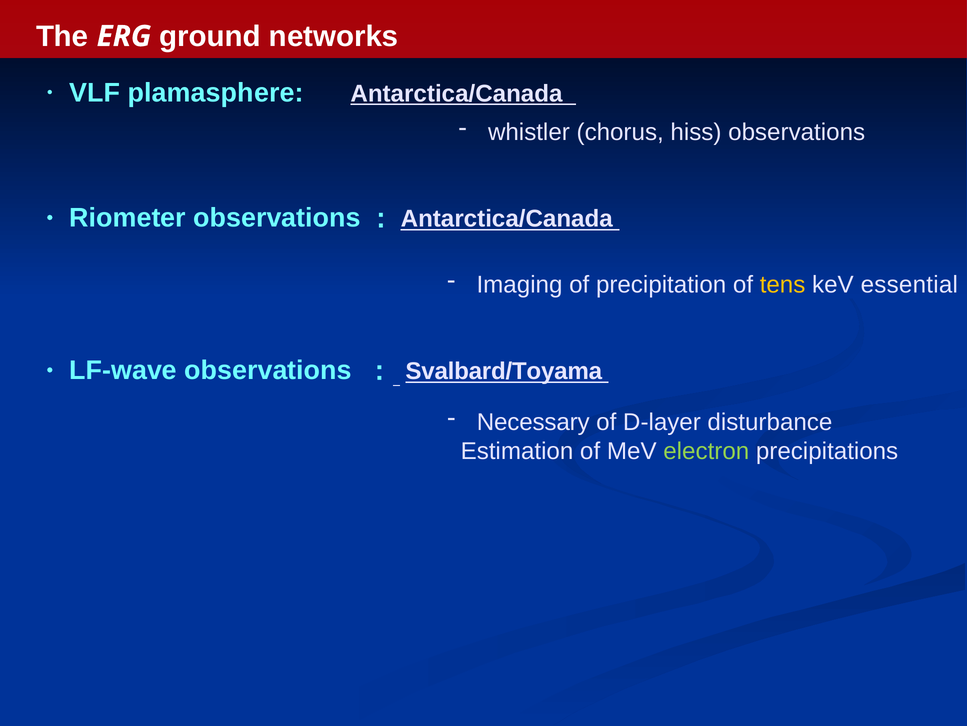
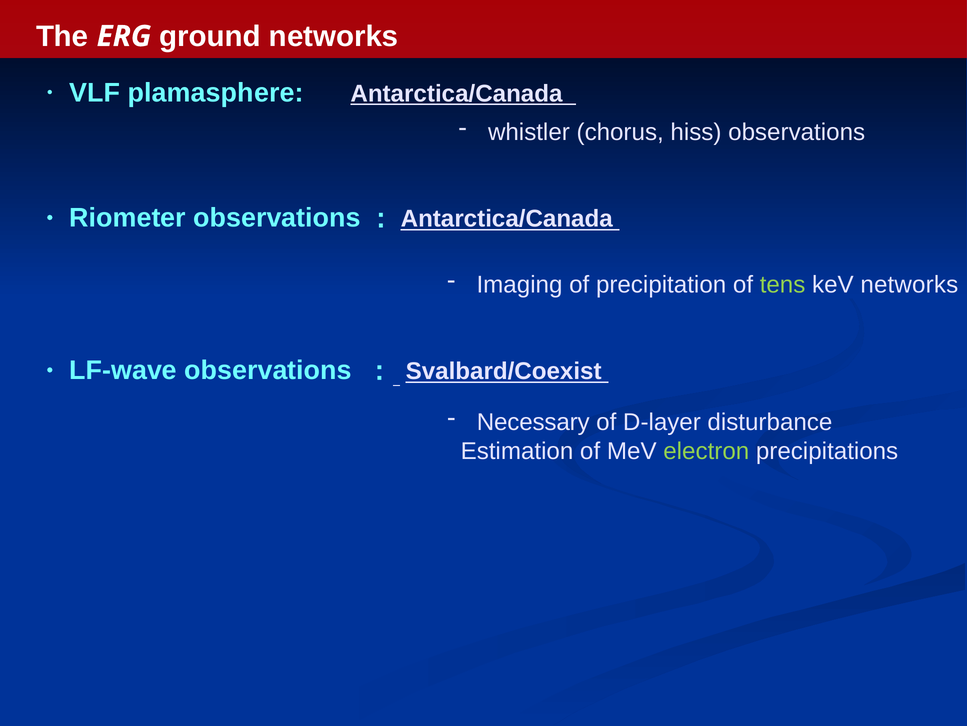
tens colour: yellow -> light green (783, 284)
keV essential: essential -> networks (909, 284)
Svalbard/Toyama: Svalbard/Toyama -> Svalbard/Coexist (504, 371)
